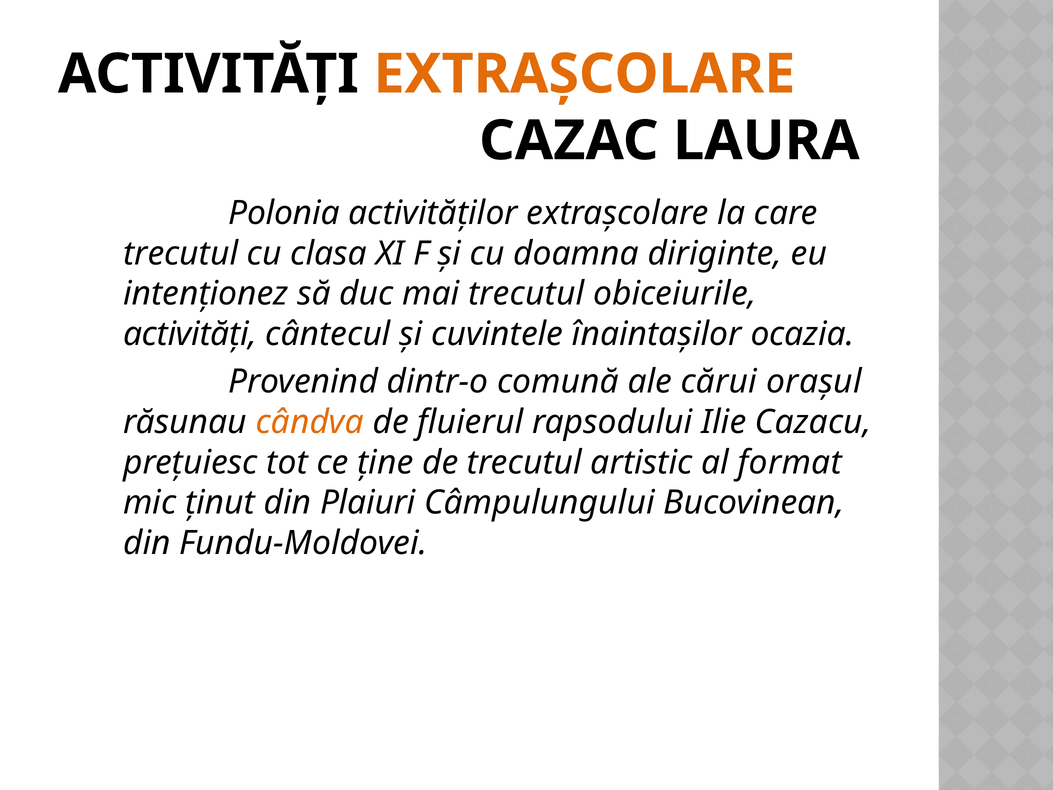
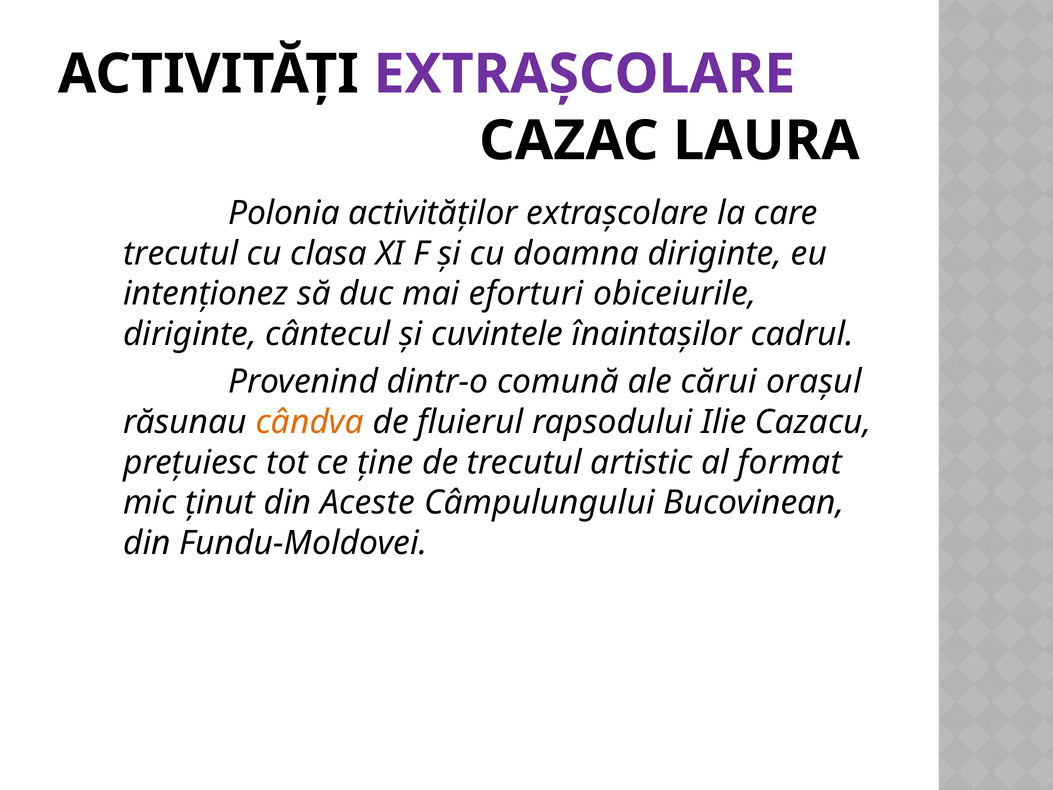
EXTRAŞCOLARE colour: orange -> purple (584, 74)
mai trecutul: trecutul -> eforturi (526, 294)
activităţi: activităţi -> diriginte (190, 334)
ocazia: ocazia -> cadrul (802, 334)
Plaiuri: Plaiuri -> Aceste (368, 503)
